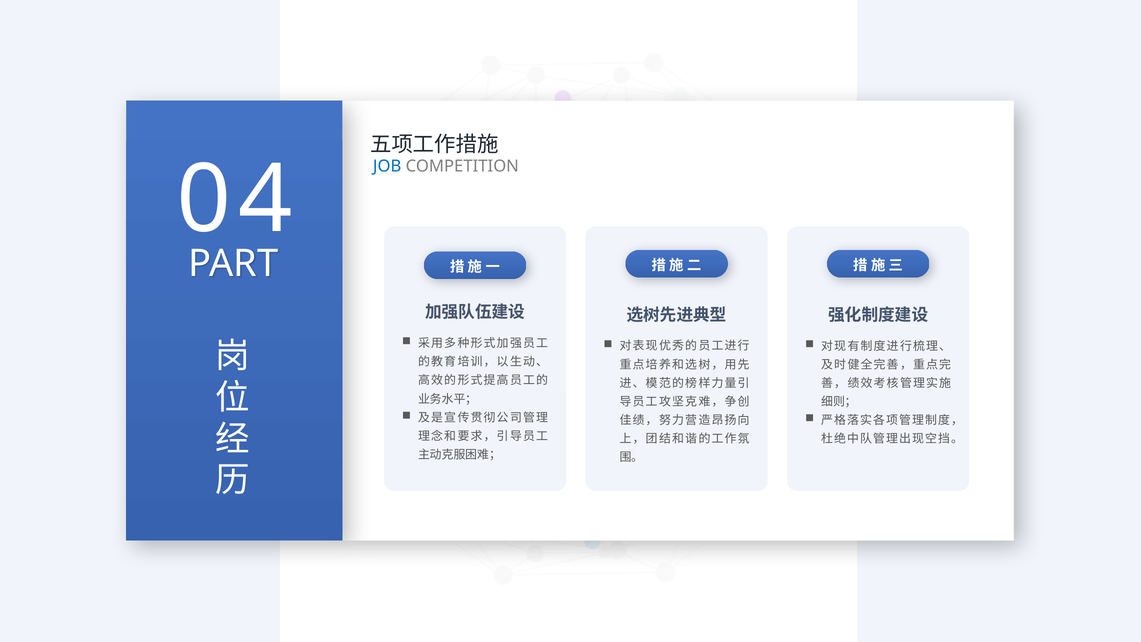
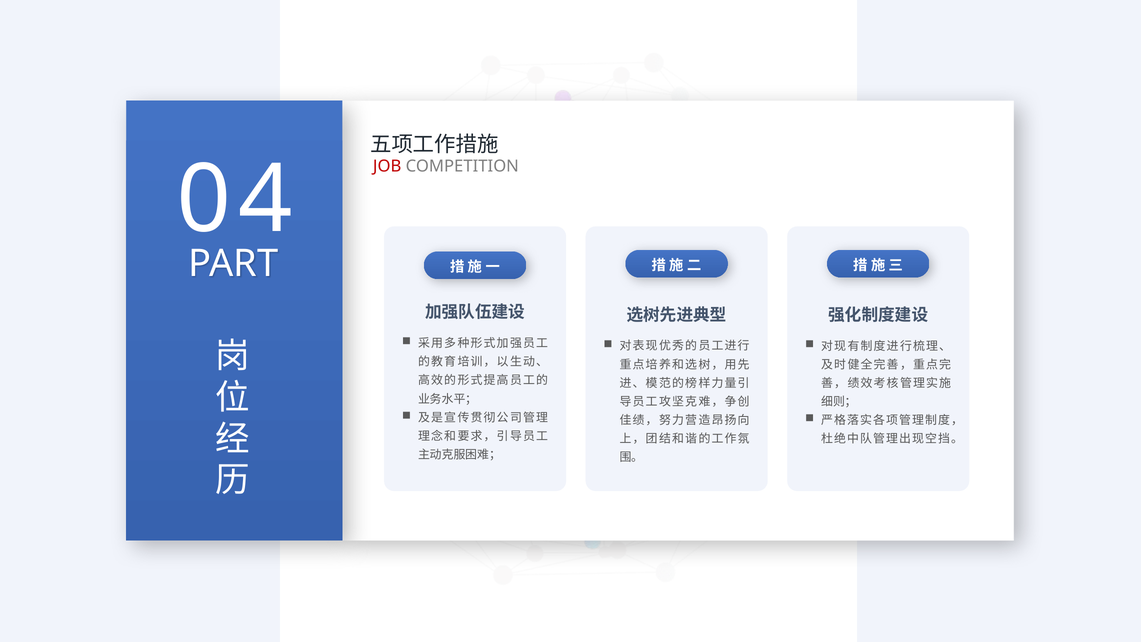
JOB colour: blue -> red (387, 166)
